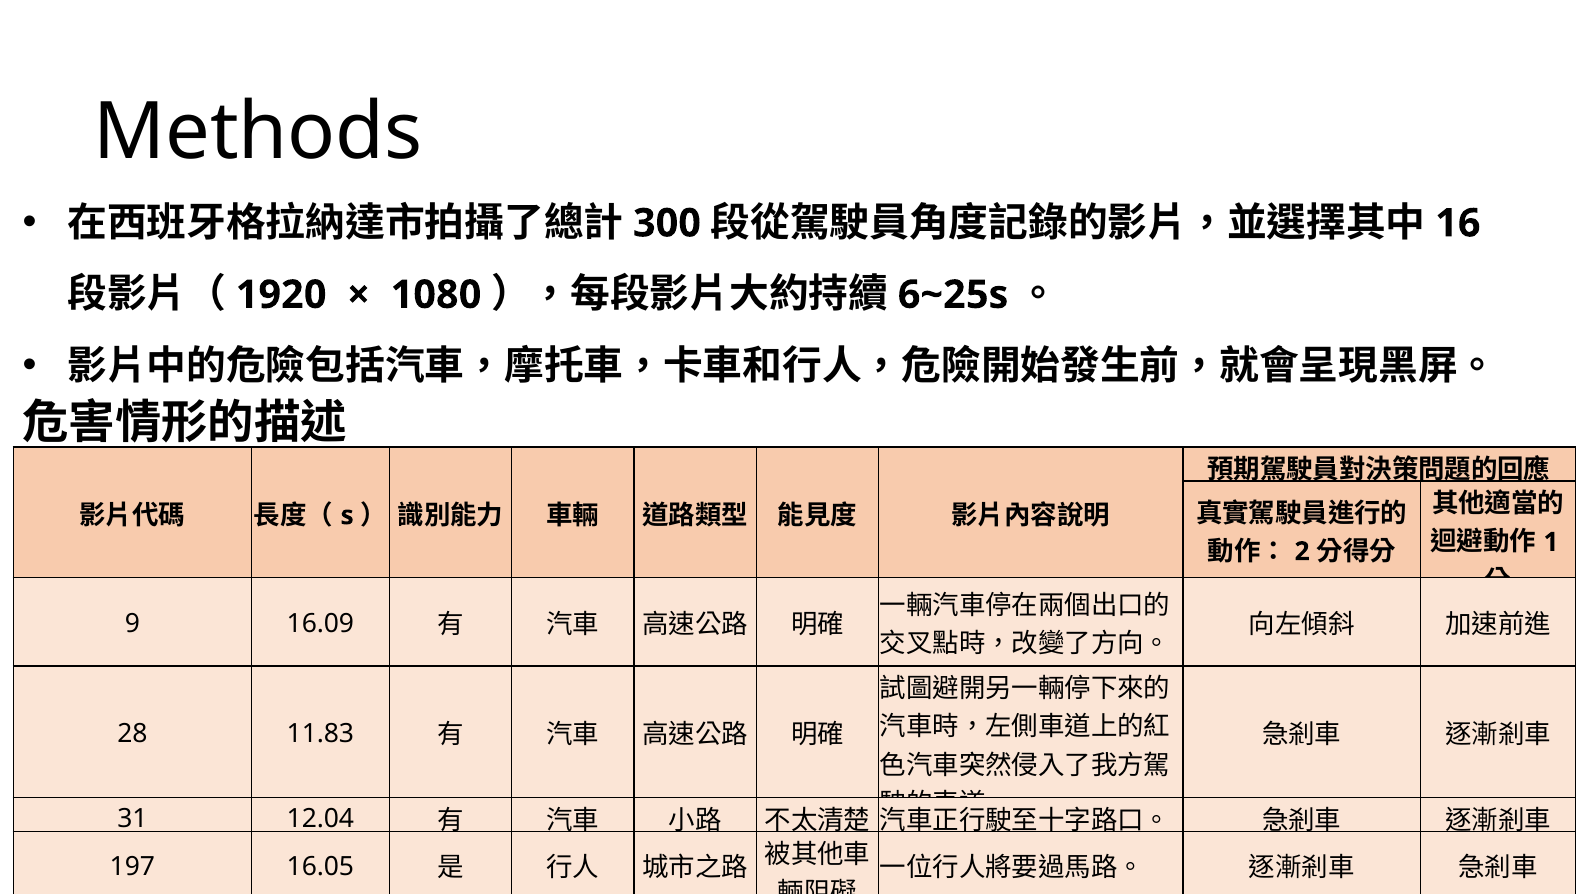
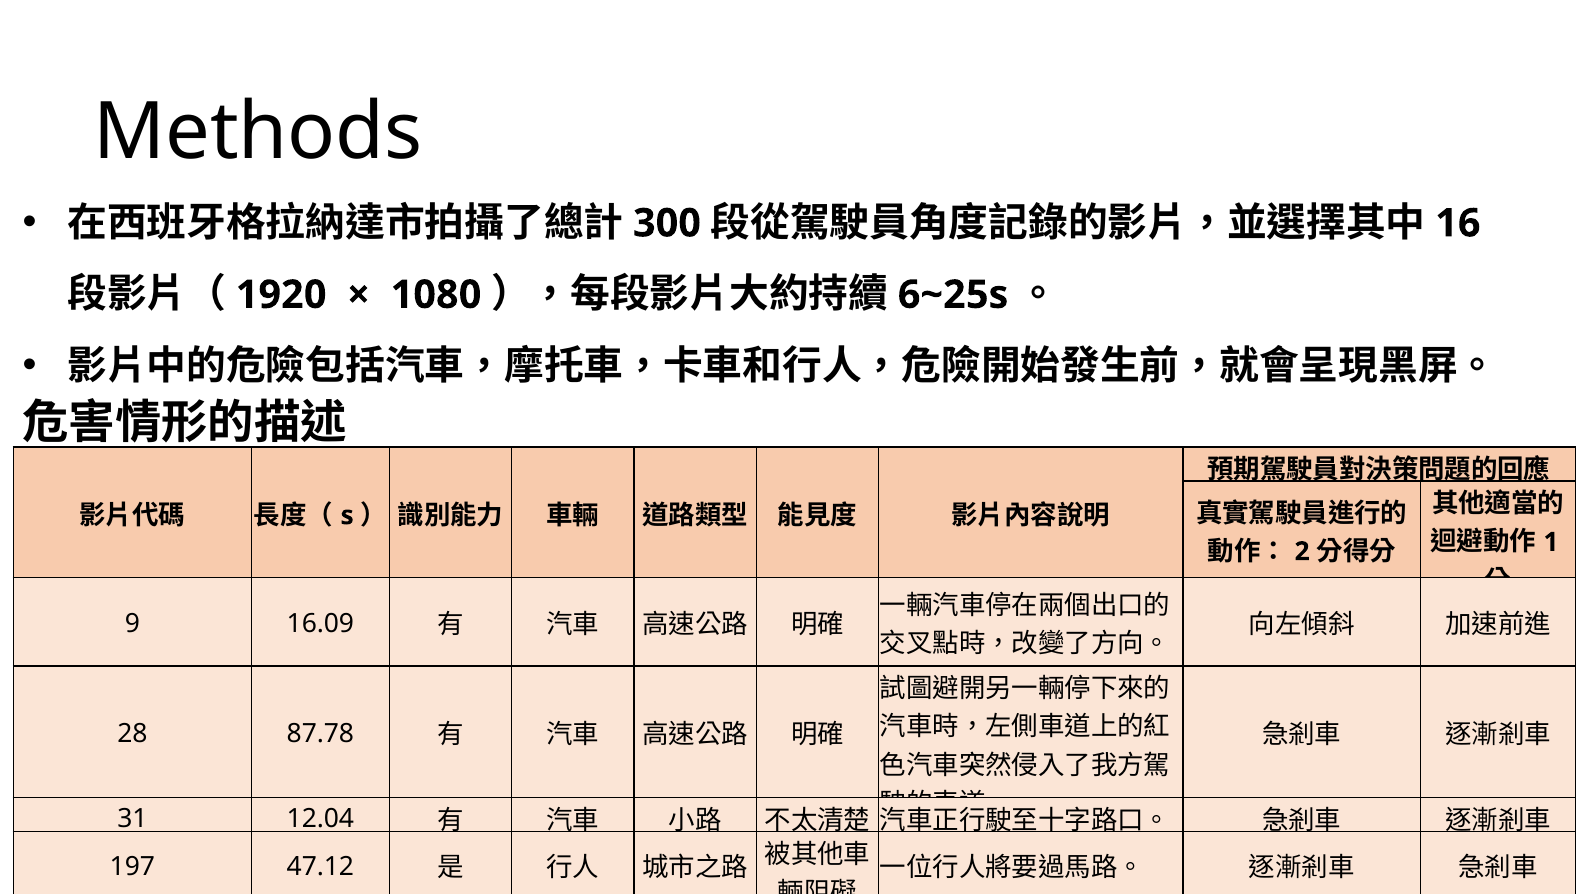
11.83: 11.83 -> 87.78 (320, 734)
16.05: 16.05 -> 47.12 (320, 867)
